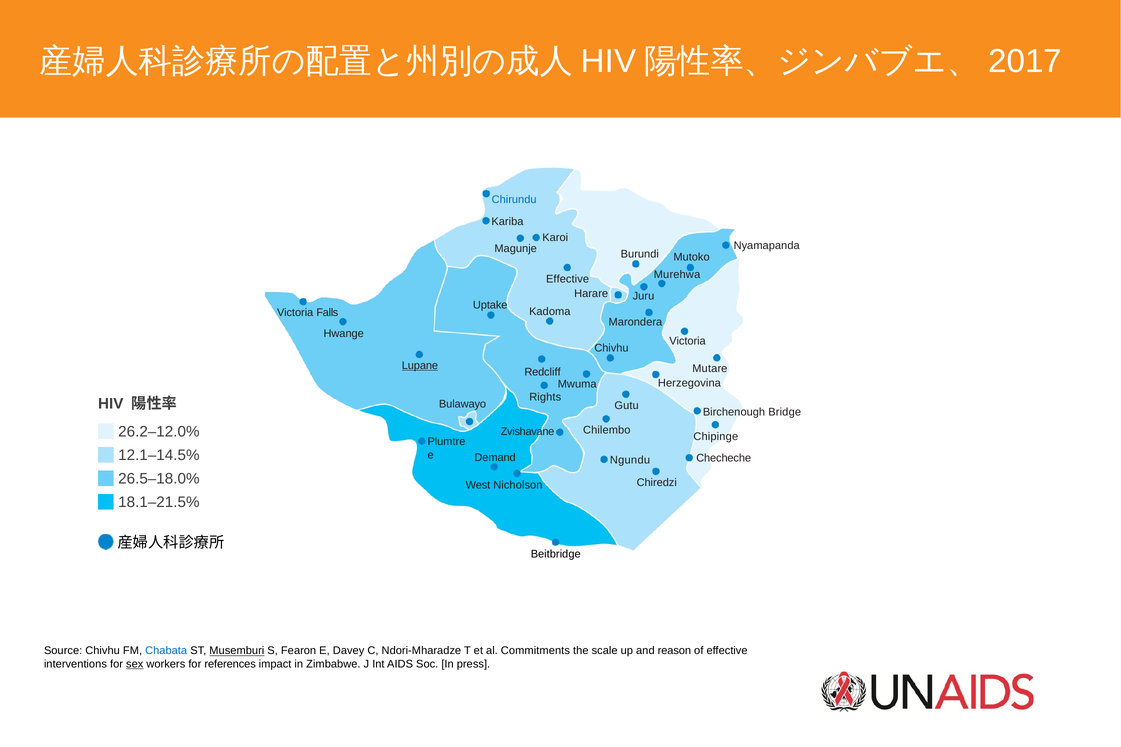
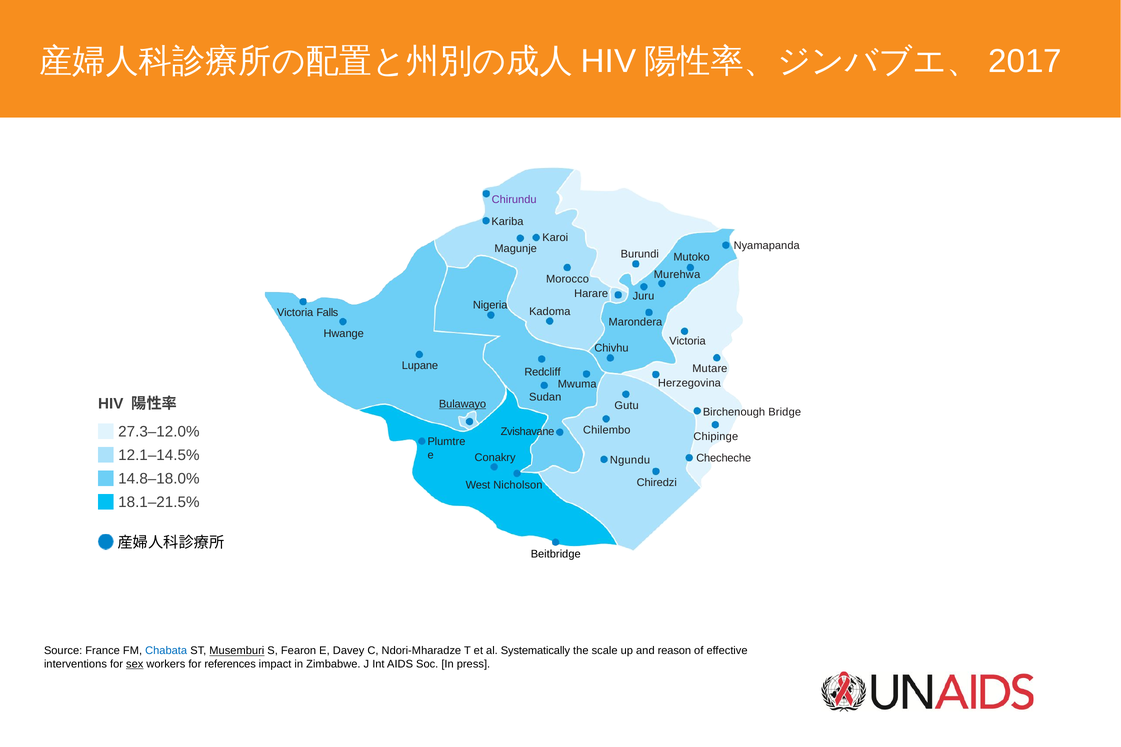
Chirundu colour: blue -> purple (514, 200)
Effective: Effective -> Morocco (568, 279)
Uptake: Uptake -> Nigeria (490, 305)
Lupane underline: present -> none (420, 366)
Rights: Rights -> Sudan (545, 397)
Bulawayo underline: none -> present (463, 404)
26.2–12.0%: 26.2–12.0% -> 27.3–12.0% (159, 432)
Demand: Demand -> Conakry (495, 458)
26.5–18.0%: 26.5–18.0% -> 14.8–18.0% (159, 479)
Source Chivhu: Chivhu -> France (103, 651)
Commitments: Commitments -> Systematically (535, 651)
